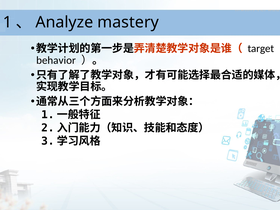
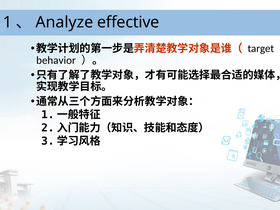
mastery: mastery -> effective (128, 22)
